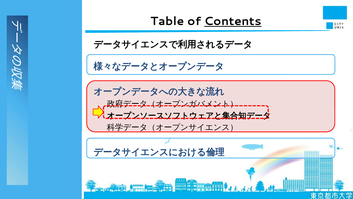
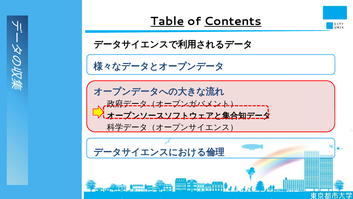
Table underline: none -> present (167, 21)
